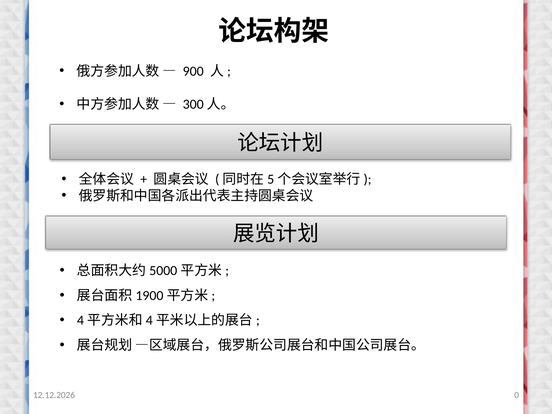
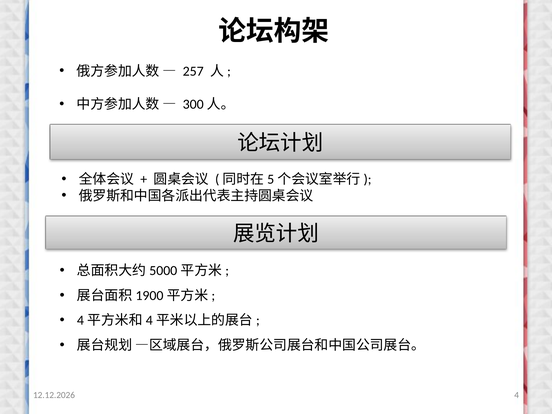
900: 900 -> 257 (193, 71)
0: 0 -> 4 (517, 395)
